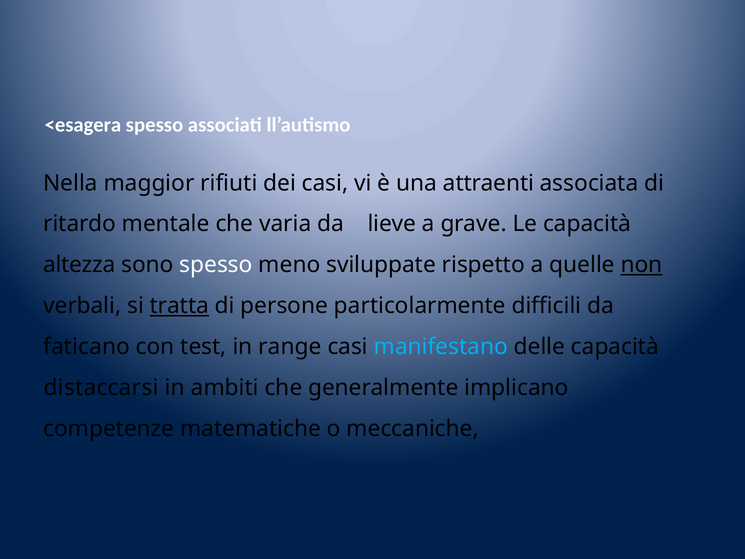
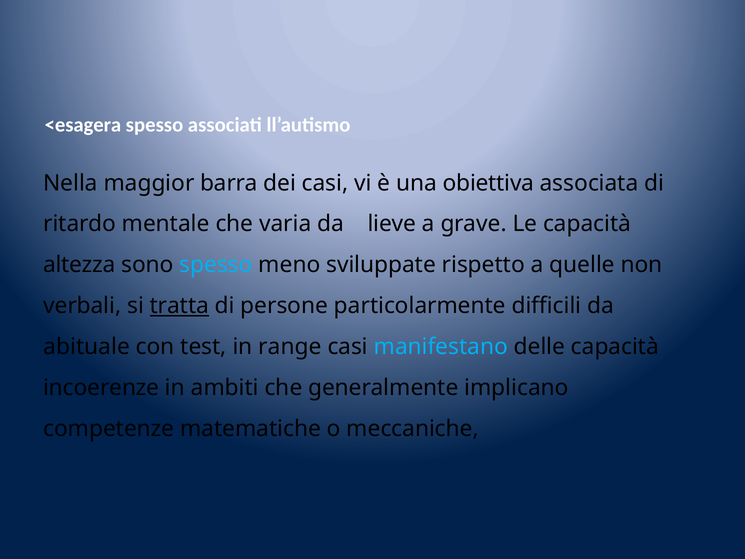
rifiuti: rifiuti -> barra (229, 183)
attraenti: attraenti -> obiettiva (488, 183)
spesso colour: white -> light blue (216, 265)
non underline: present -> none (642, 265)
faticano: faticano -> abituale (87, 347)
distaccarsi: distaccarsi -> incoerenze (101, 388)
